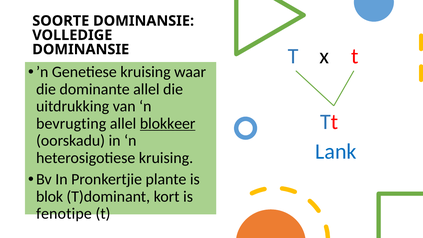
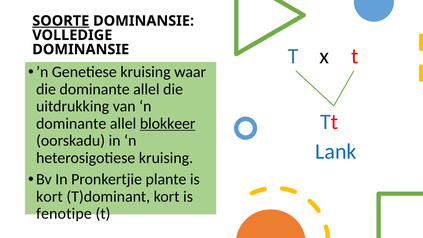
SOORTE underline: none -> present (61, 21)
bevrugting: bevrugting -> dominante (71, 123)
blok: blok -> kort (49, 196)
